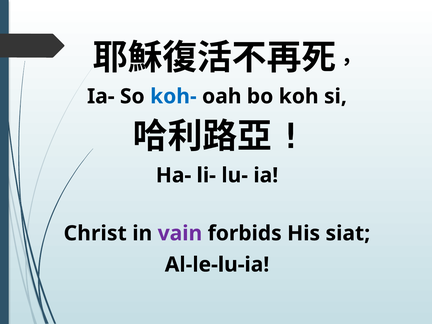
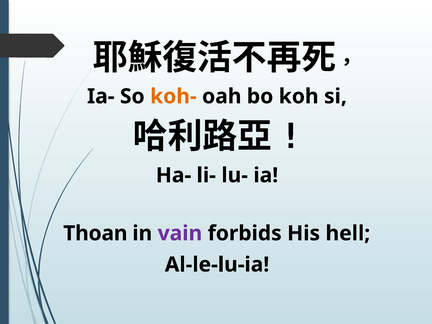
koh- colour: blue -> orange (173, 96)
Christ: Christ -> Thoan (95, 233)
siat: siat -> hell (348, 233)
